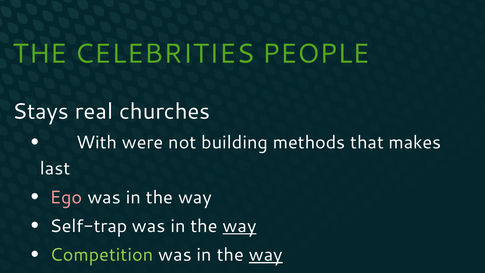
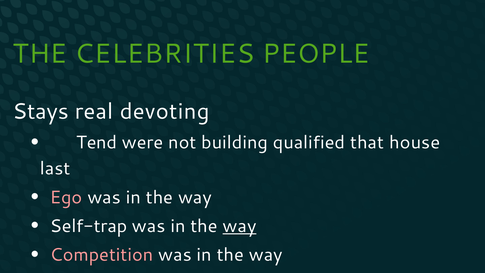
churches: churches -> devoting (165, 112)
With: With -> Tend (97, 142)
methods: methods -> qualified (309, 142)
makes: makes -> house (415, 142)
Competition colour: light green -> pink (102, 255)
way underline: present -> none (266, 255)
